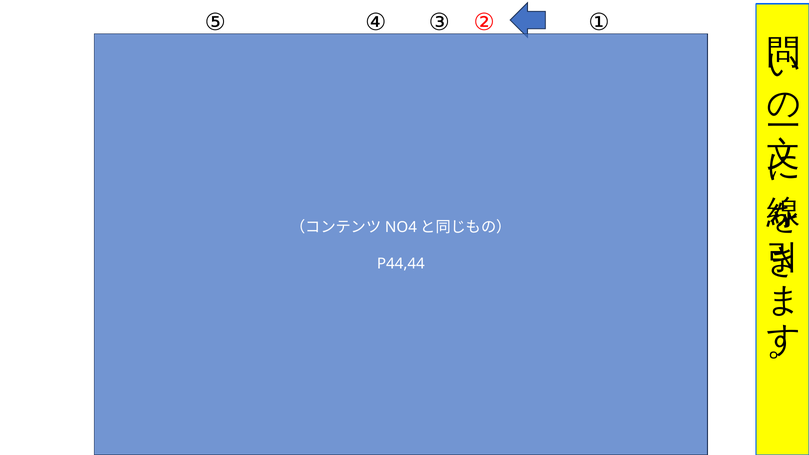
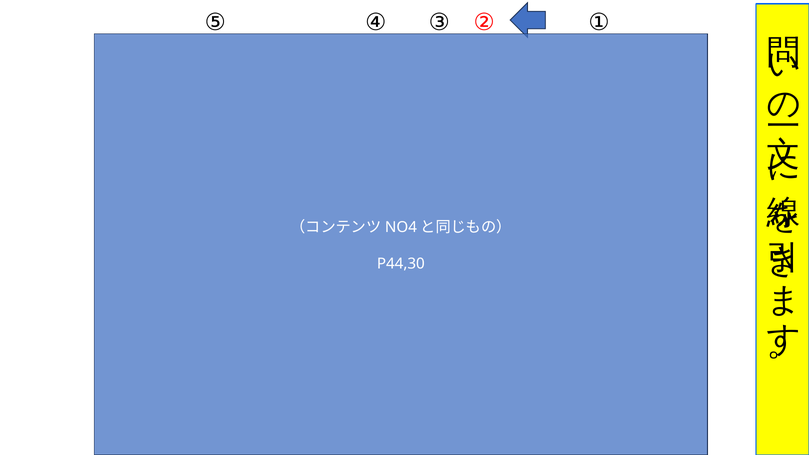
P44,44: P44,44 -> P44,30 (401, 264)
